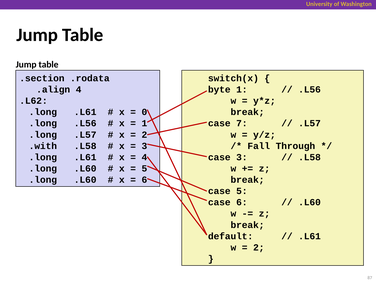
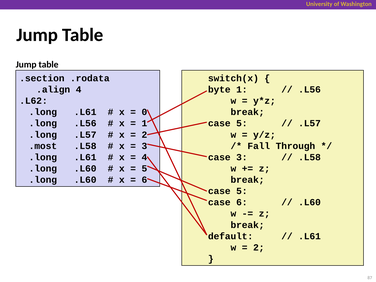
7: 7 -> 5 (242, 123)
.with: .with -> .most (43, 146)
